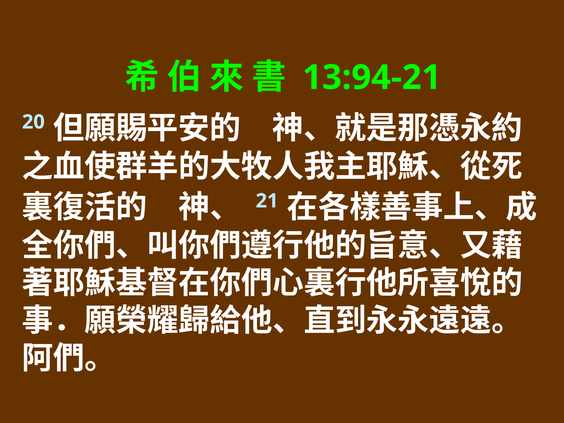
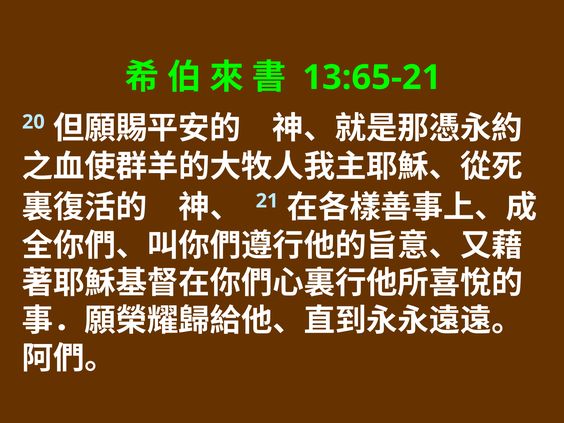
13:94-21: 13:94-21 -> 13:65-21 (372, 78)
